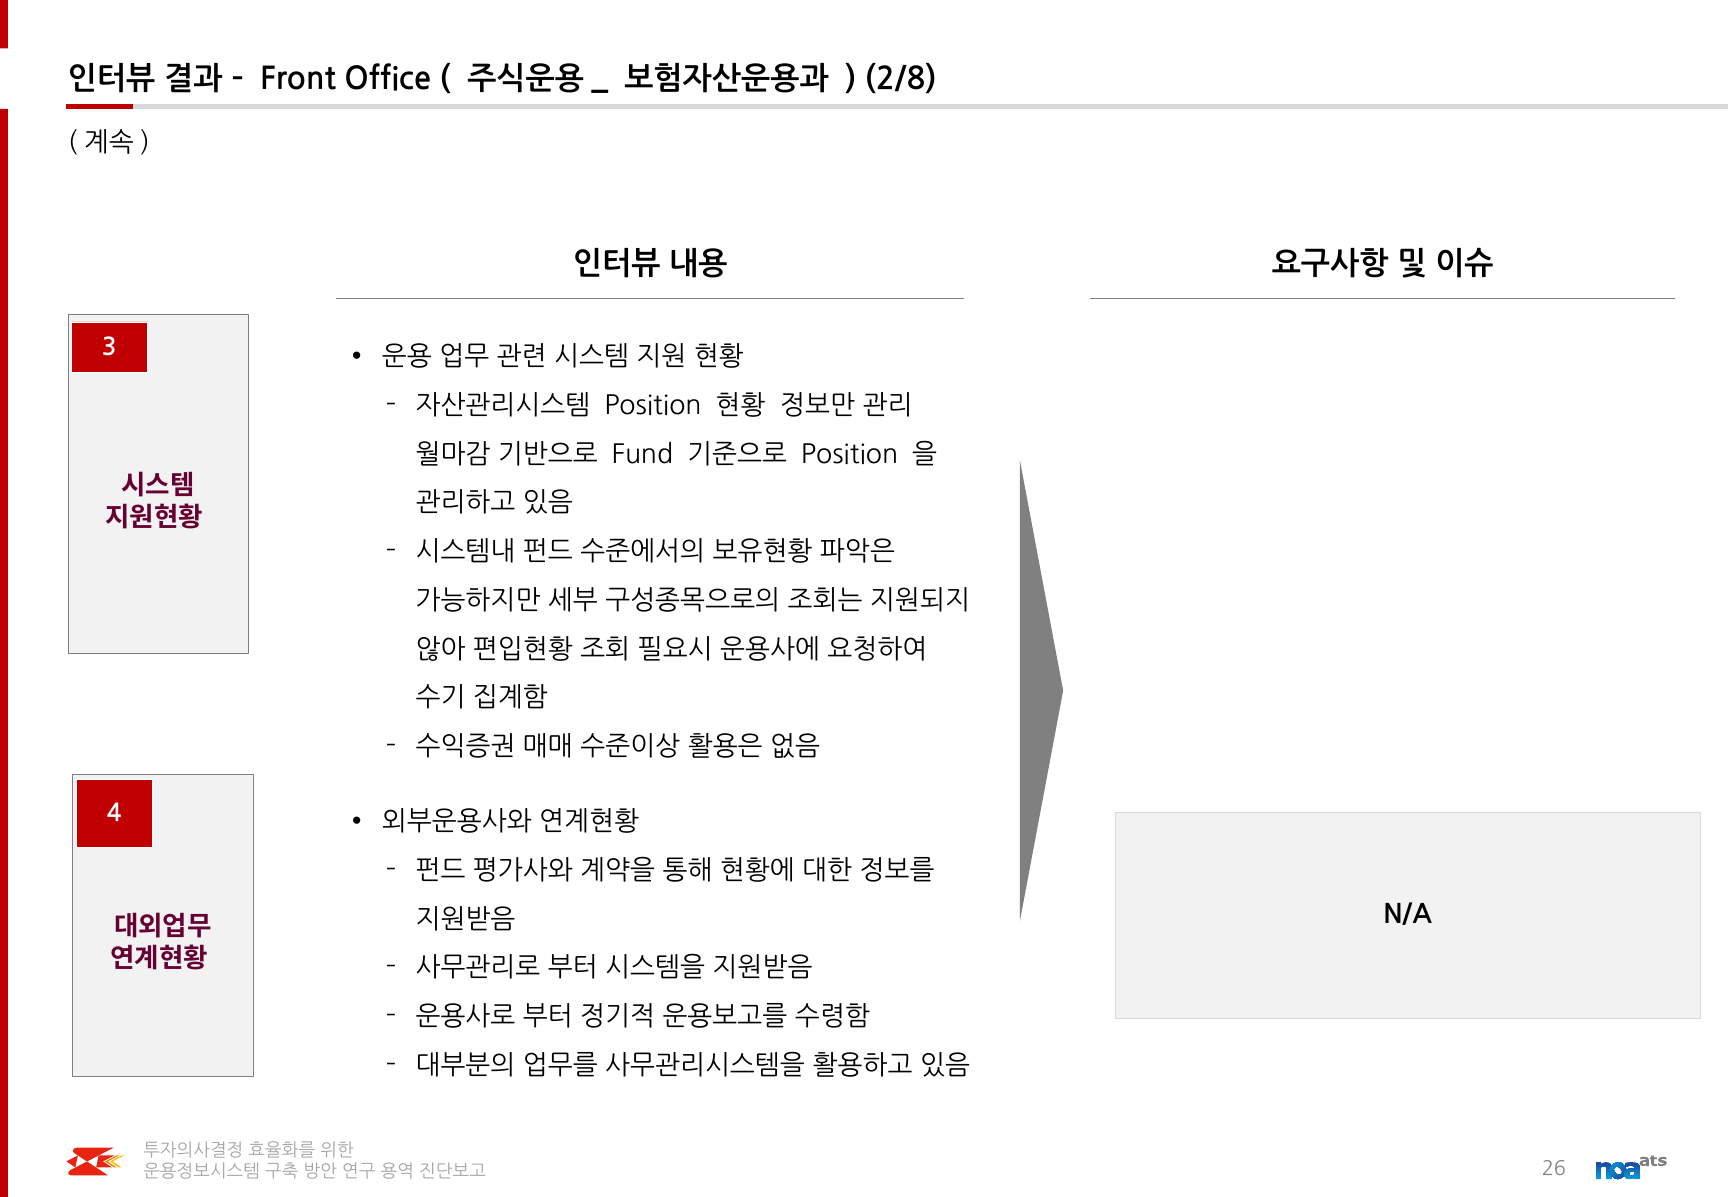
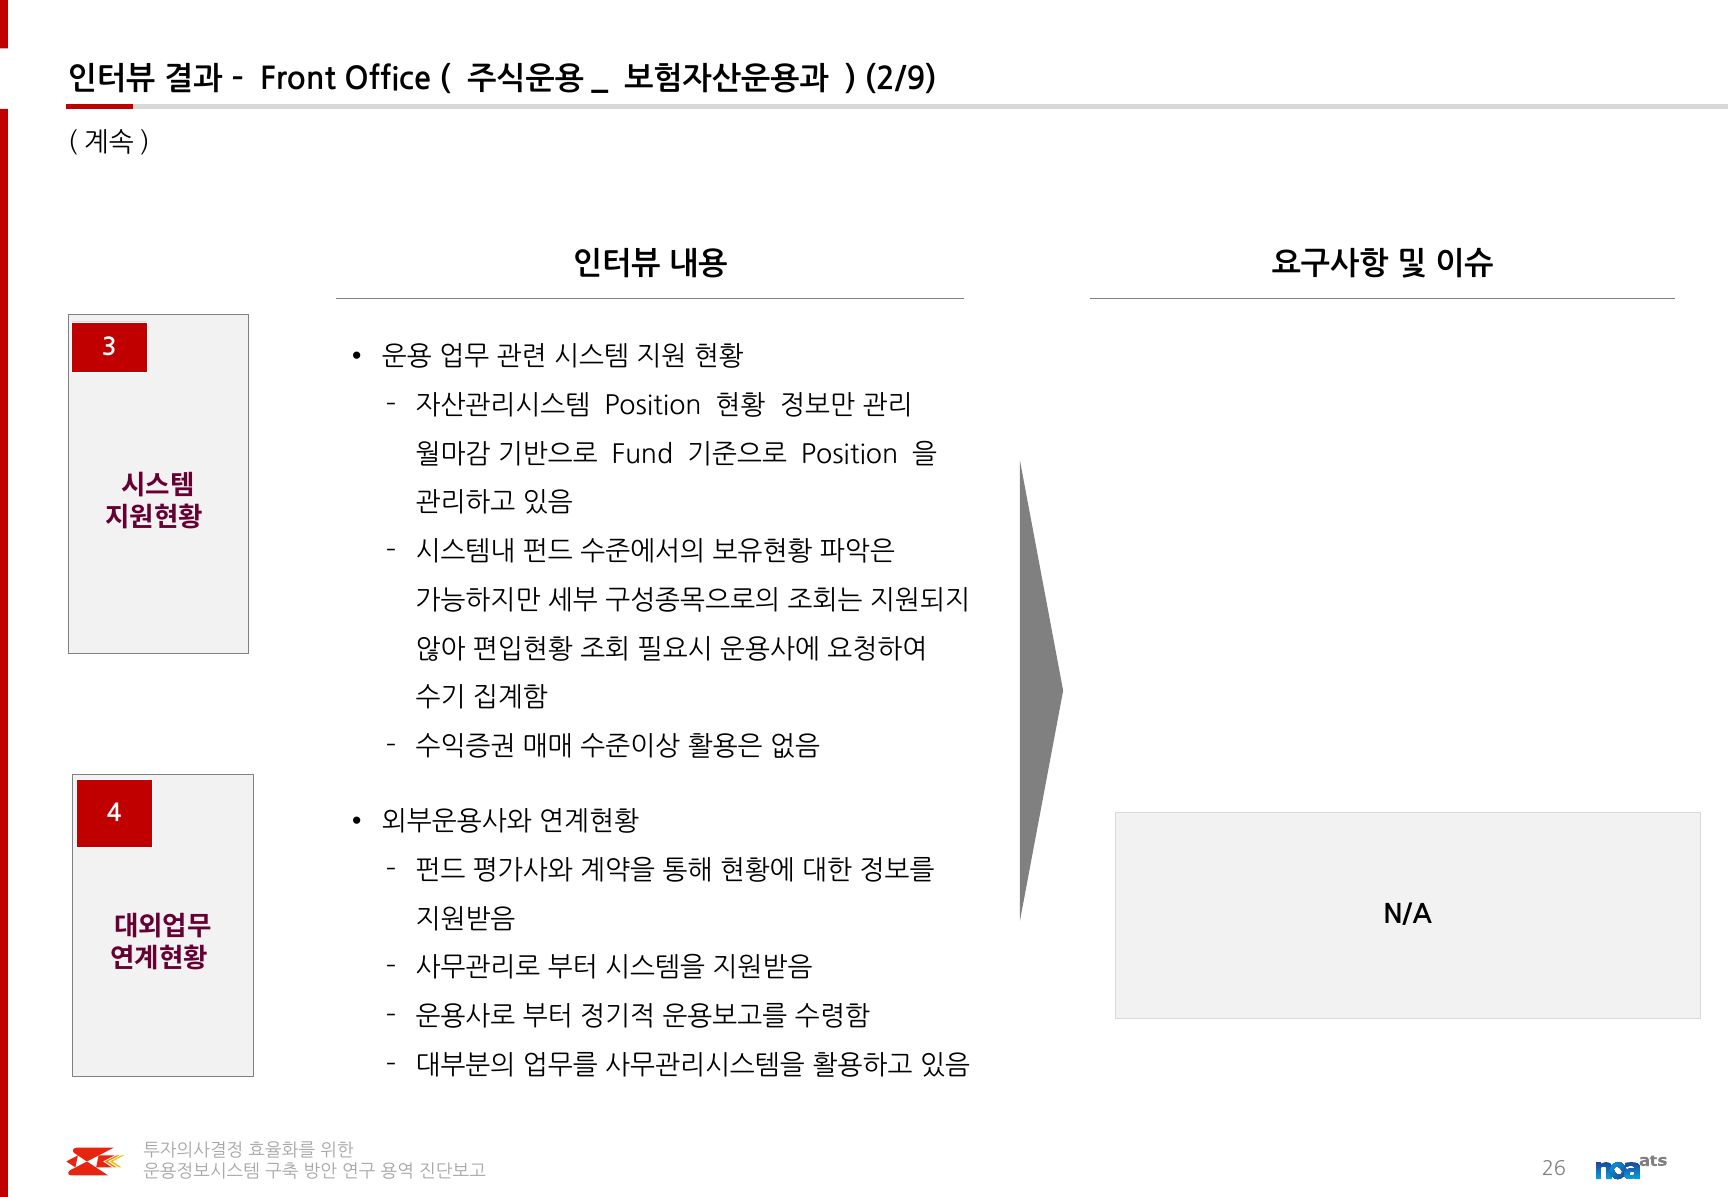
2/8: 2/8 -> 2/9 (901, 80)
